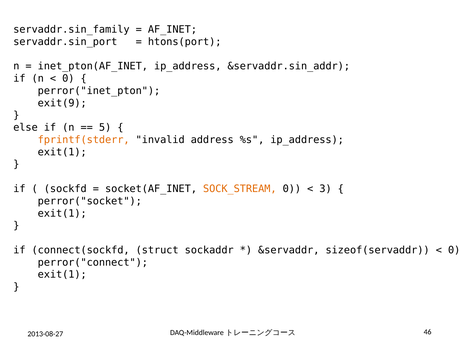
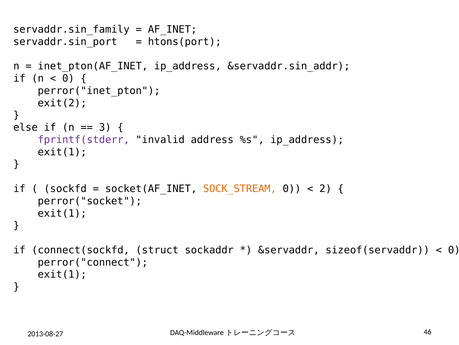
exit(9: exit(9 -> exit(2 (62, 103)
5: 5 -> 3 (105, 127)
fprintf(stderr colour: orange -> purple (84, 139)
3: 3 -> 2 (326, 188)
